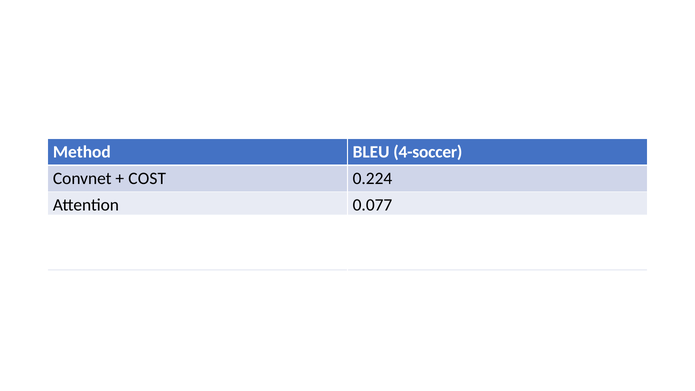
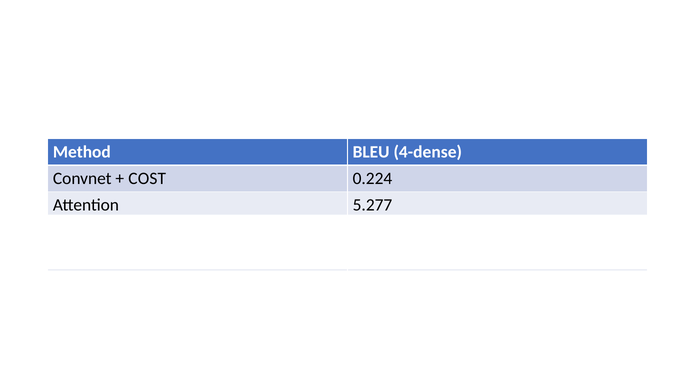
4-soccer: 4-soccer -> 4-dense (428, 152)
0.077: 0.077 -> 5.277 (372, 205)
